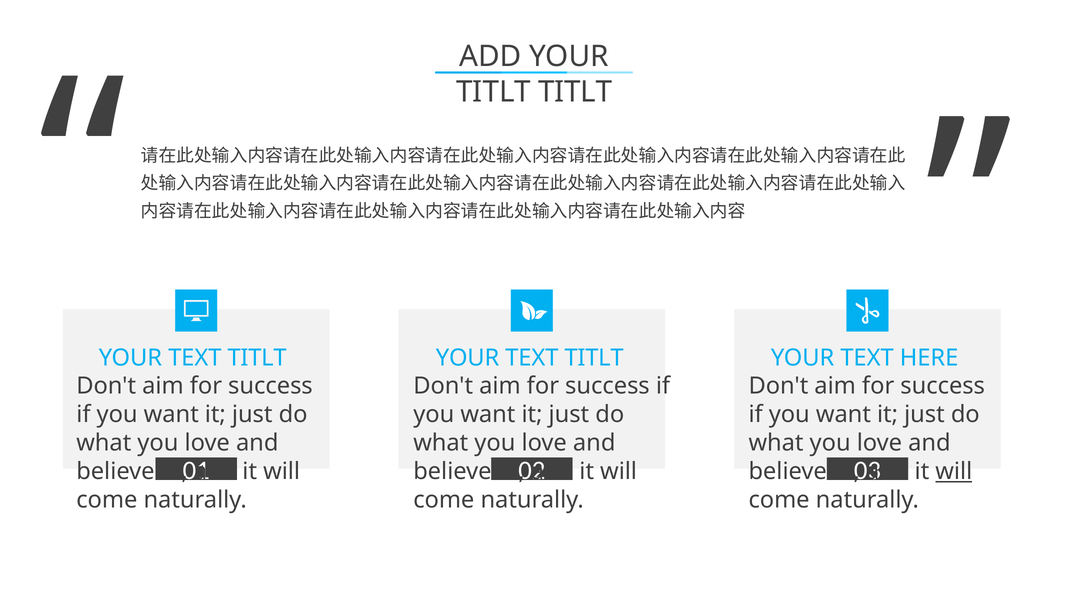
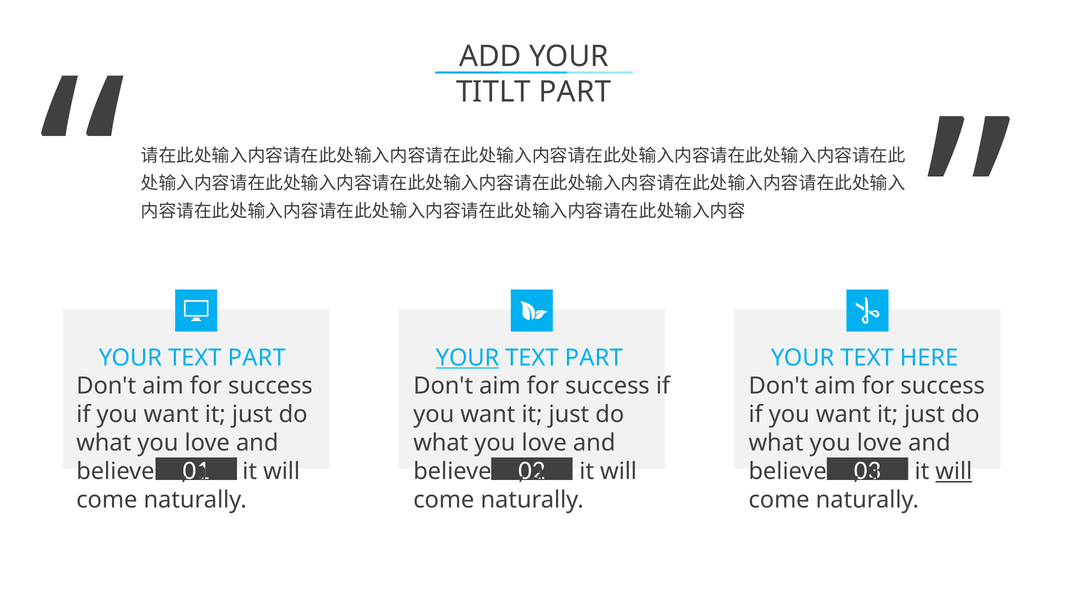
TITLT TITLT: TITLT -> PART (575, 92)
TITLT: TITLT -> PART (257, 358)
YOUR underline: none -> present (468, 358)
TITLT: TITLT -> PART (594, 358)
